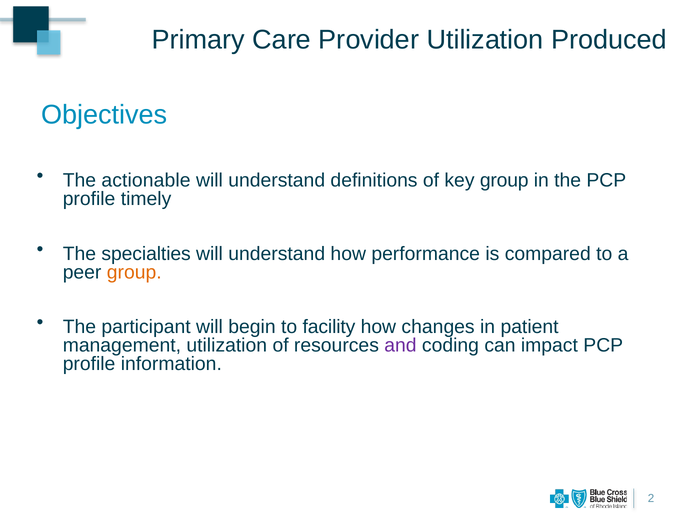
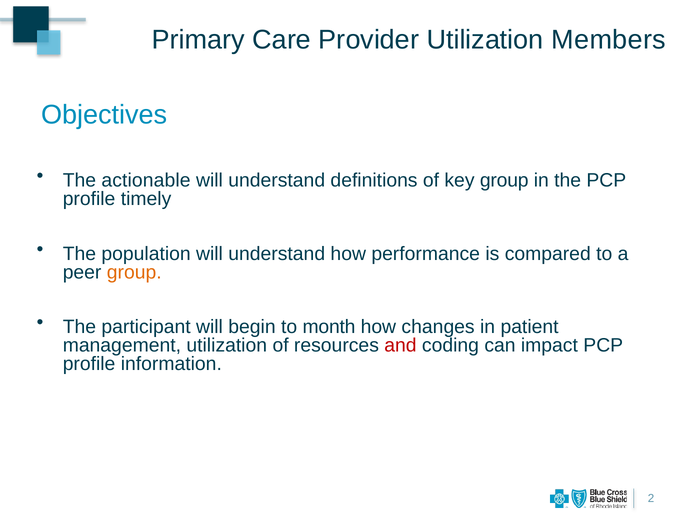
Produced: Produced -> Members (609, 40)
specialties: specialties -> population (146, 254)
facility: facility -> month (329, 327)
and colour: purple -> red (400, 346)
